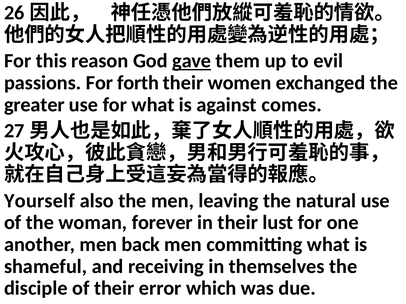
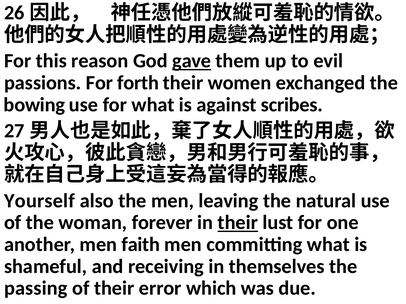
greater: greater -> bowing (34, 105)
comes: comes -> scribes (292, 105)
their underline: none -> present (238, 223)
back: back -> faith (141, 245)
disciple: disciple -> passing (36, 289)
